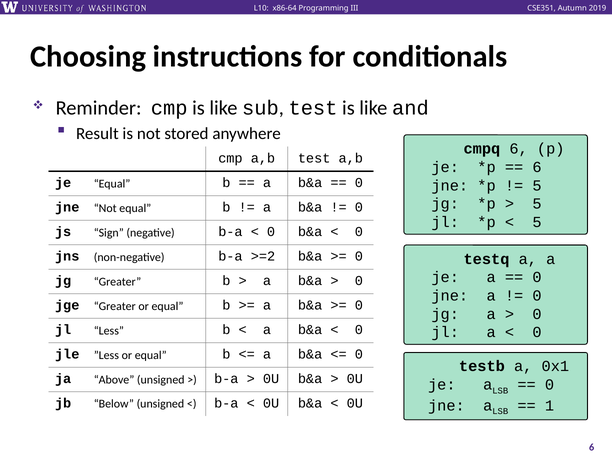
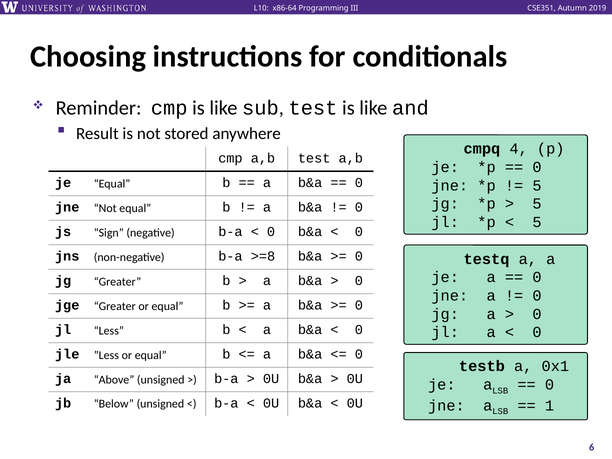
cmpq 6: 6 -> 4 (519, 149)
6: 6 -> 0 (537, 167)
>=2: >=2 -> >=8 (263, 256)
